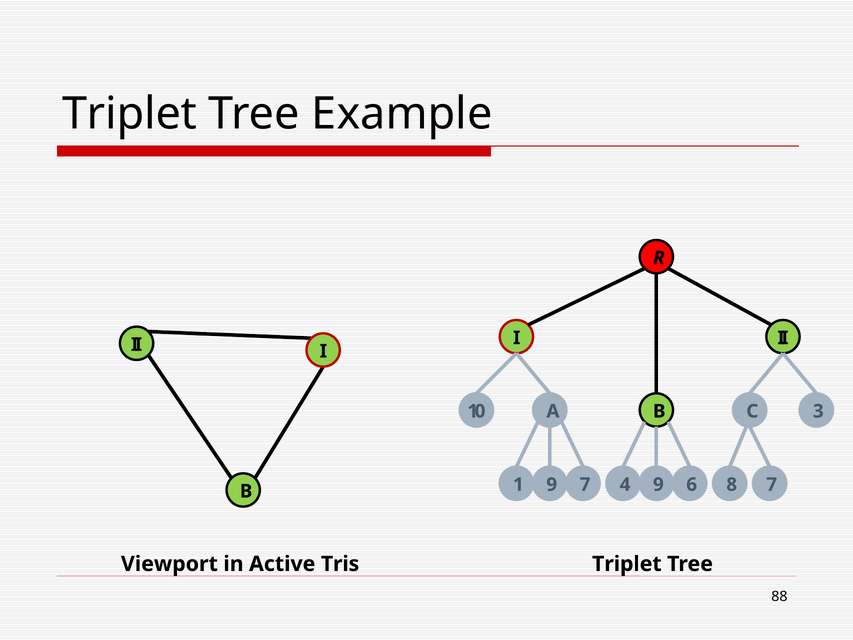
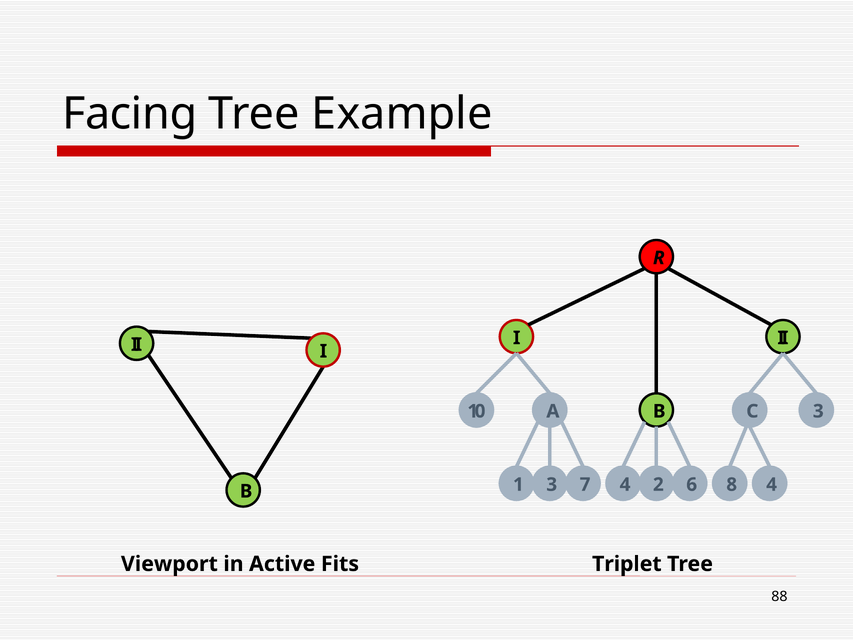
Triplet: Triplet -> Facing (130, 114)
1 9: 9 -> 3 (552, 484)
4 9: 9 -> 2 (658, 484)
8 7: 7 -> 4 (772, 484)
Tris: Tris -> Fits (340, 564)
